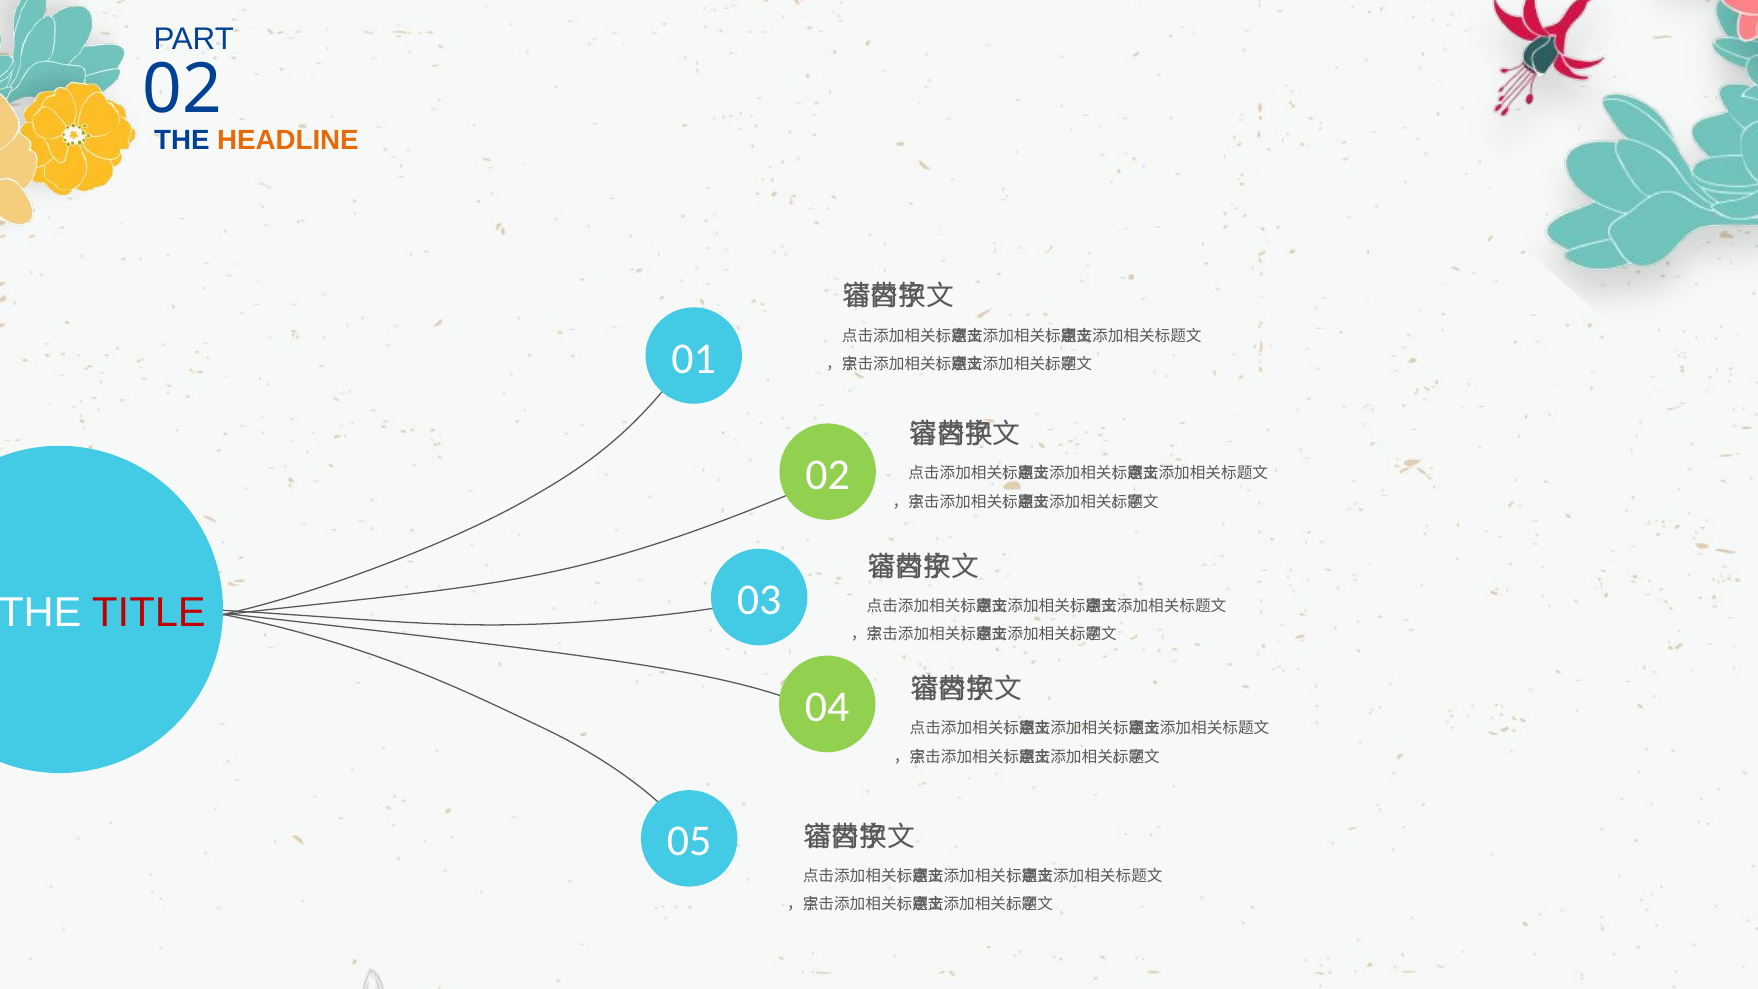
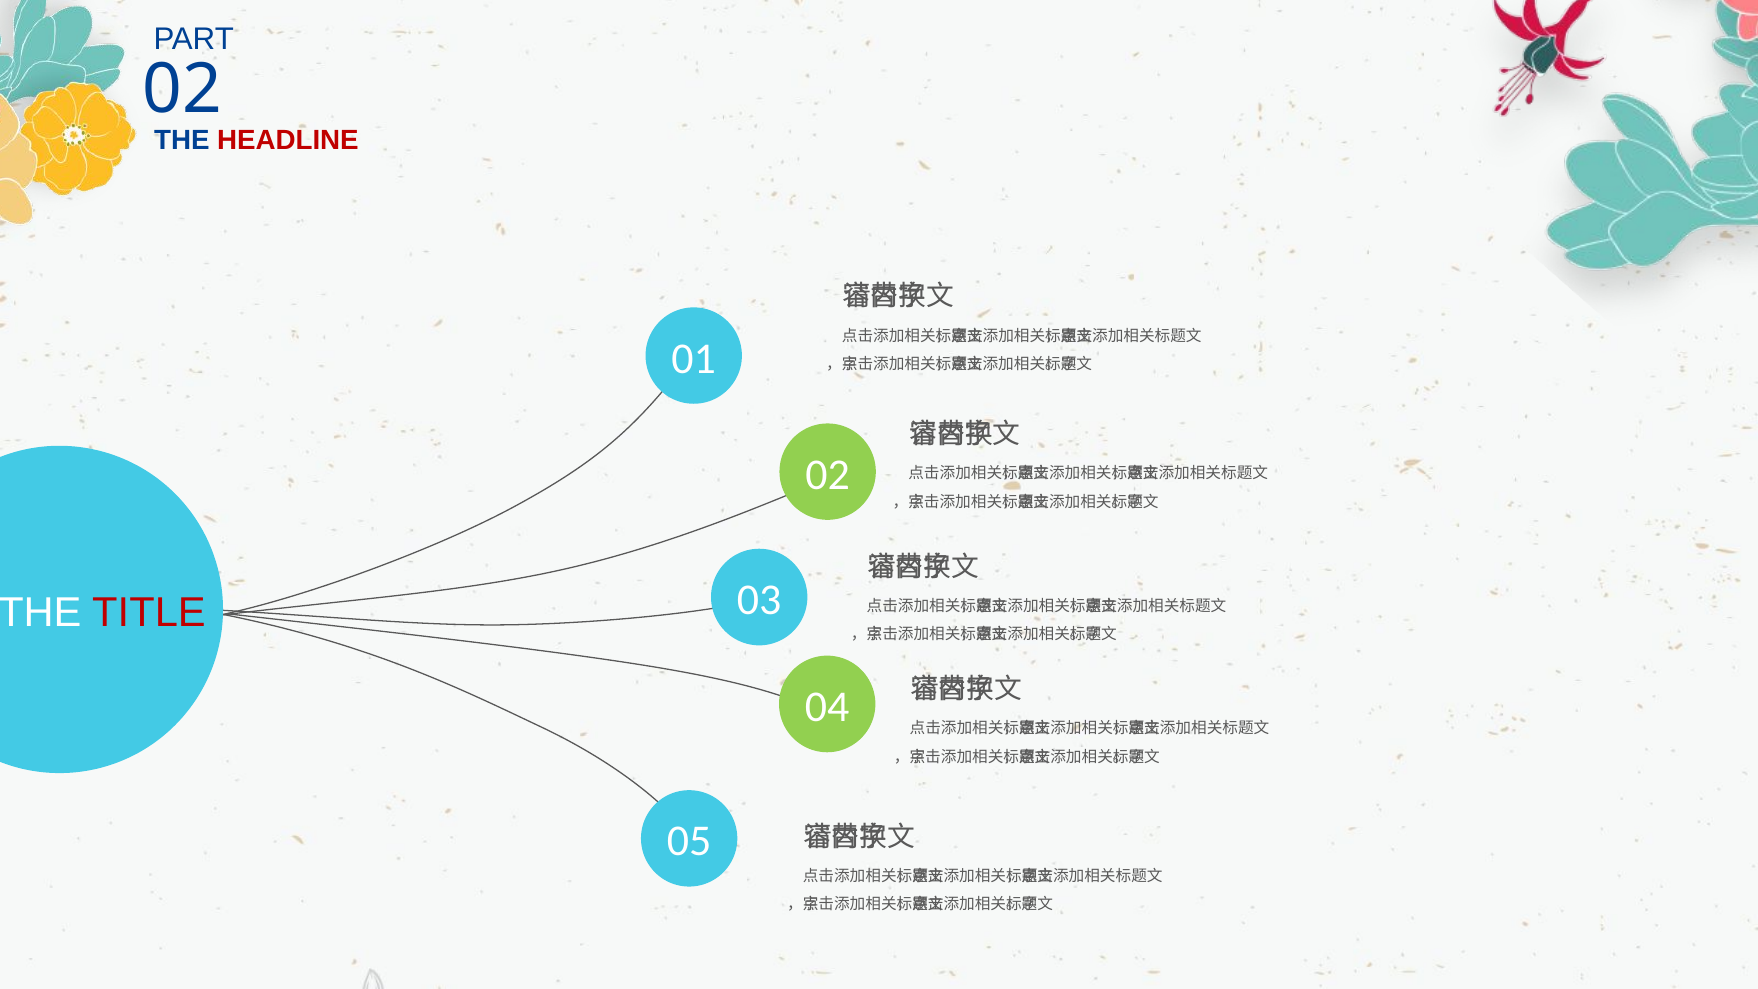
HEADLINE colour: orange -> red (288, 140)
